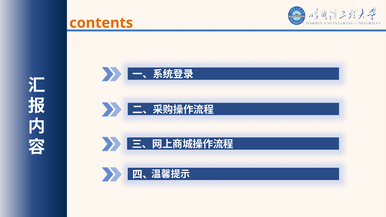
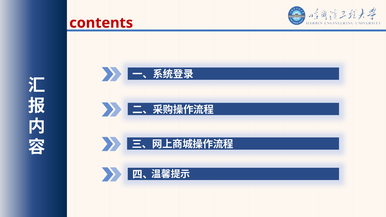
contents colour: orange -> red (101, 23)
